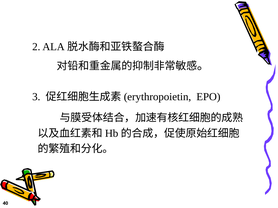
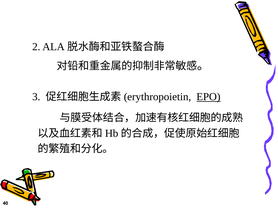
EPO underline: none -> present (209, 97)
